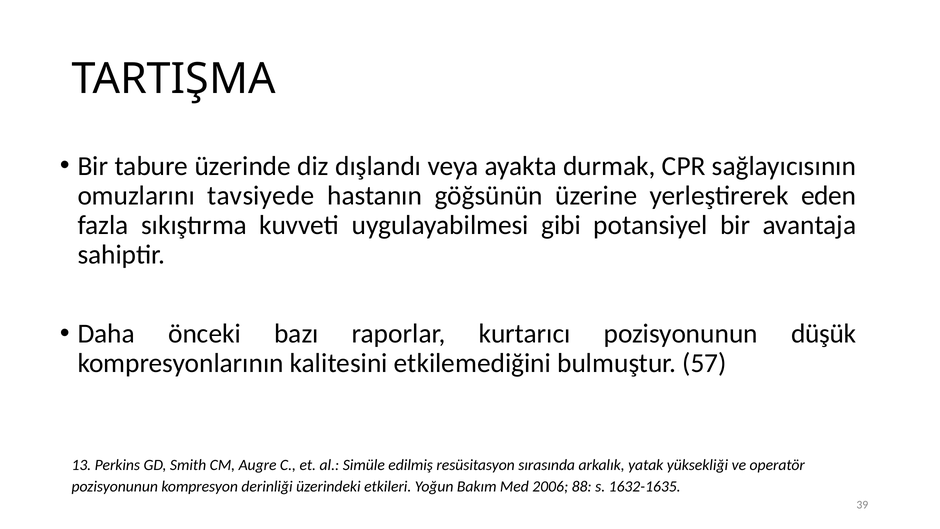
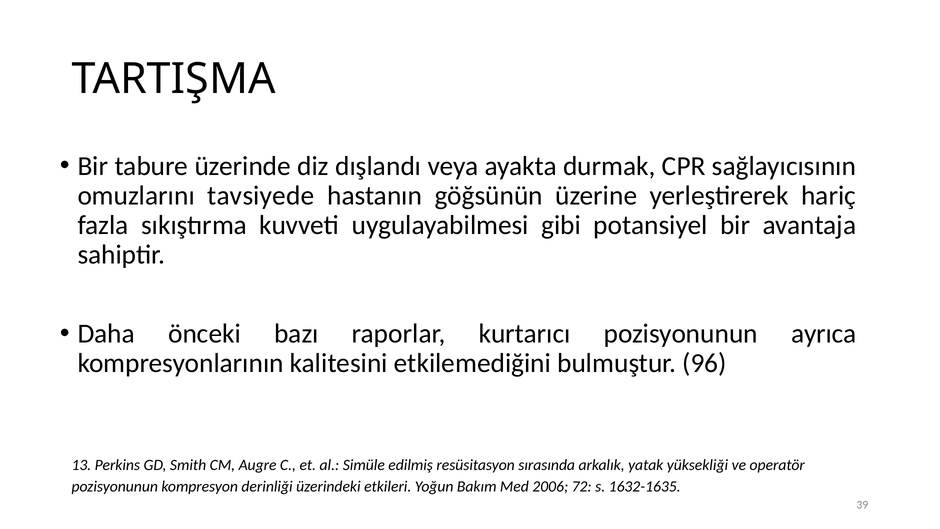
eden: eden -> hariç (828, 195)
düşük: düşük -> ayrıca (824, 334)
57: 57 -> 96 (704, 363)
88: 88 -> 72 (582, 486)
